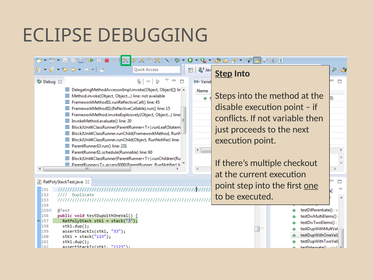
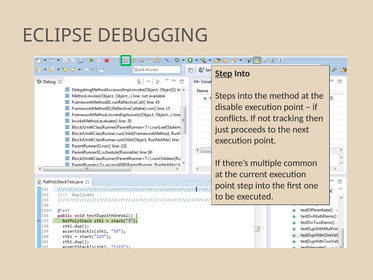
variable: variable -> tracking (288, 118)
checkout: checkout -> common (300, 163)
one underline: present -> none (311, 185)
